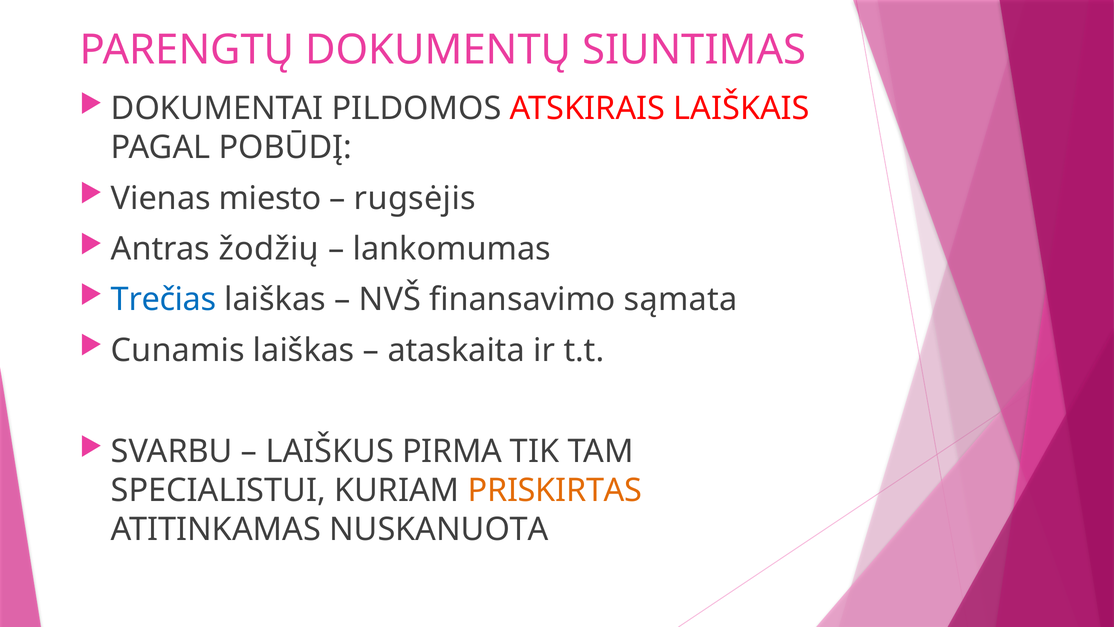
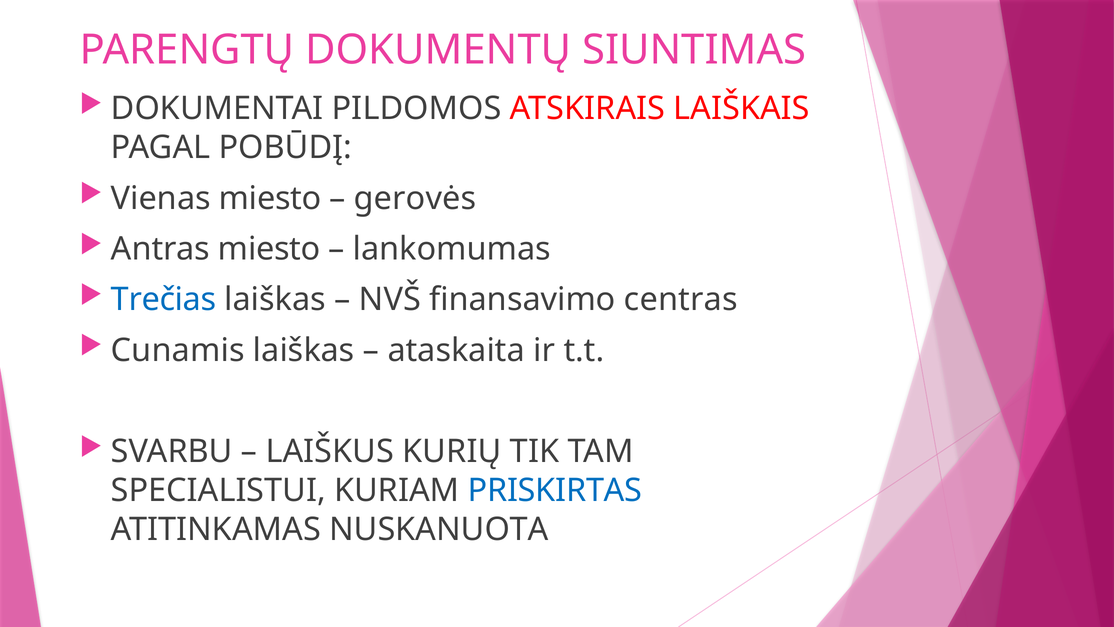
rugsėjis: rugsėjis -> gerovės (415, 198)
Antras žodžių: žodžių -> miesto (269, 249)
sąmata: sąmata -> centras (681, 300)
PIRMA: PIRMA -> KURIŲ (452, 451)
PRISKIRTAS colour: orange -> blue (555, 490)
